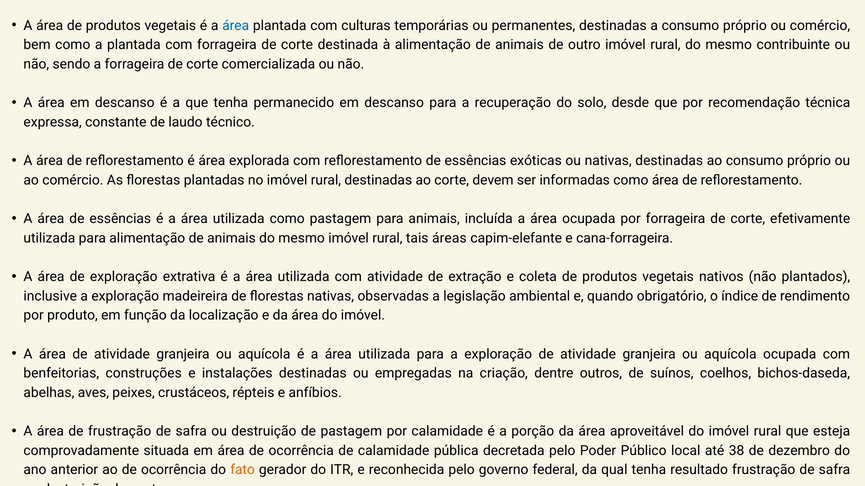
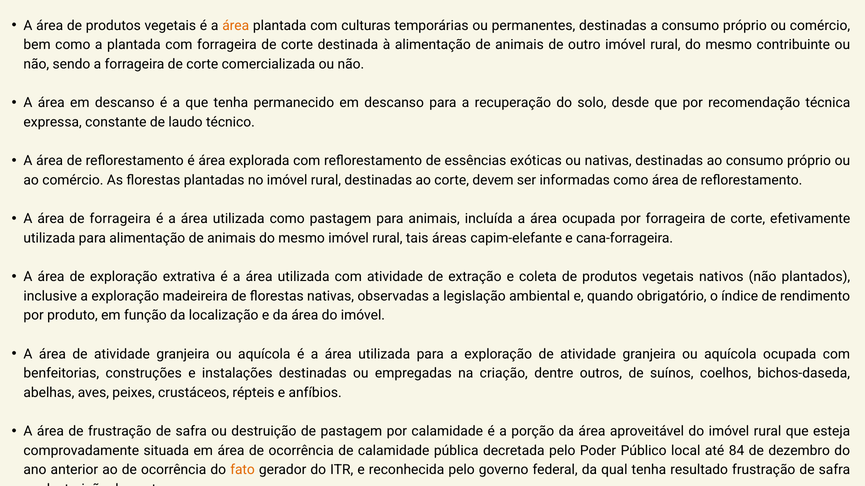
área colour: blue -> orange (236, 26)
área de essências: essências -> forrageira (120, 219)
38: 38 -> 84 (737, 451)
